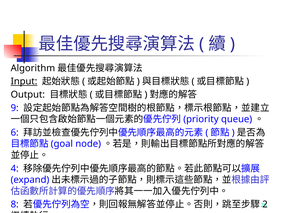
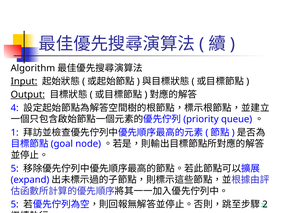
Output underline: none -> present (28, 95)
9: 9 -> 4 (15, 108)
6: 6 -> 1 (15, 133)
4: 4 -> 5 (15, 168)
8: 8 -> 5 (15, 204)
